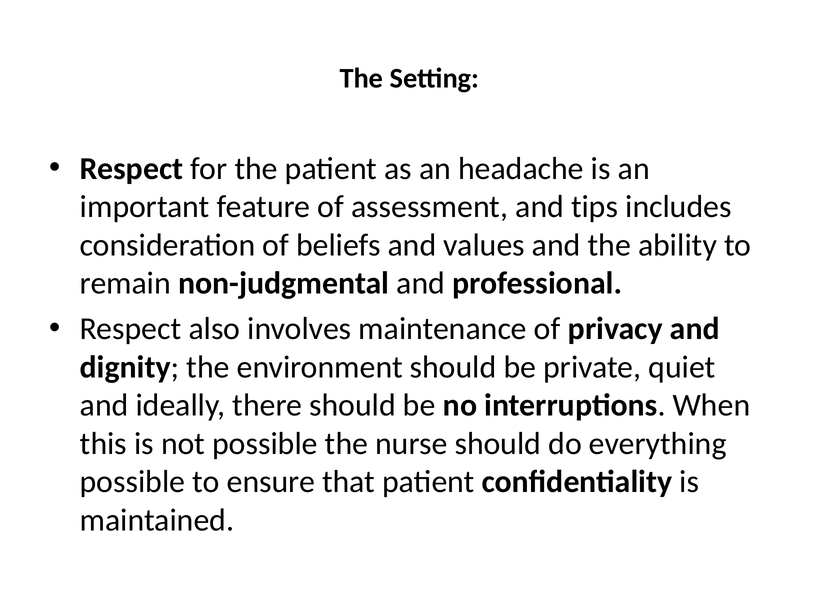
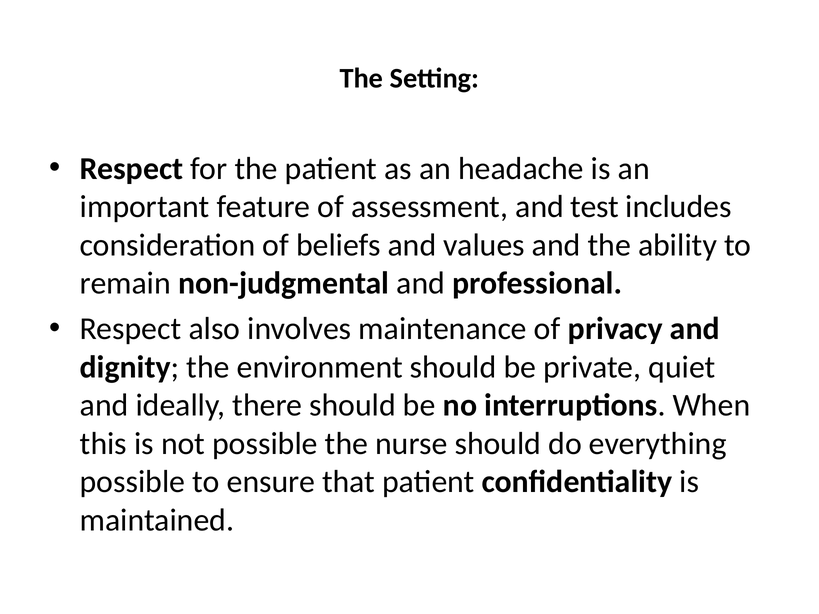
tips: tips -> test (595, 207)
